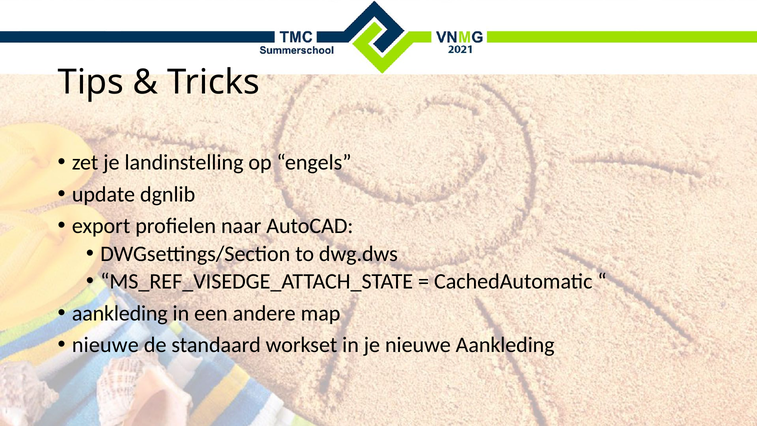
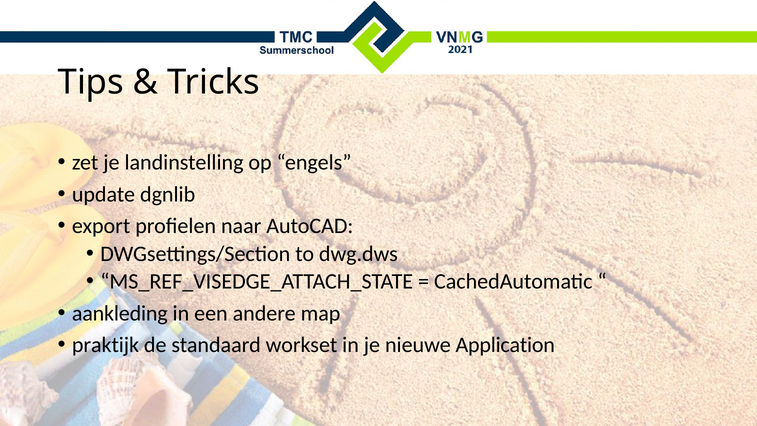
nieuwe: nieuwe -> praktijk (105, 345)
nieuwe Aankleding: Aankleding -> Application (505, 345)
